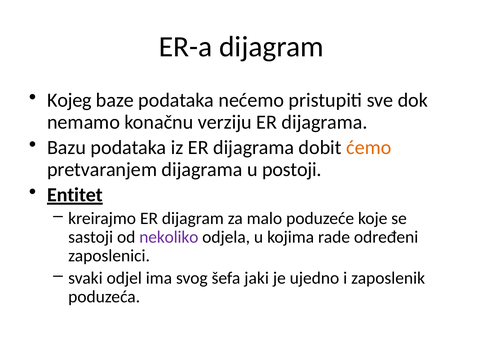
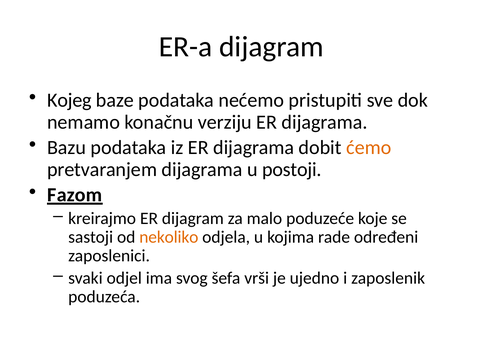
Entitet: Entitet -> Fazom (75, 195)
nekoliko colour: purple -> orange (169, 237)
jaki: jaki -> vrši (257, 278)
